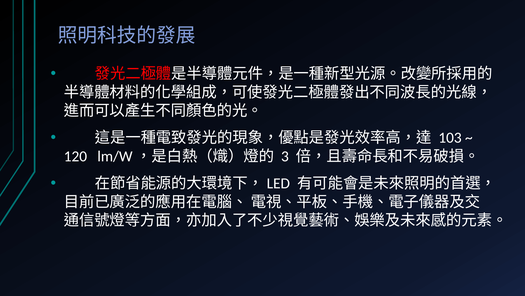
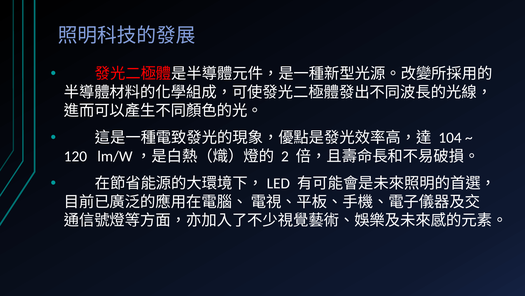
103: 103 -> 104 (450, 138)
3: 3 -> 2 (285, 156)
